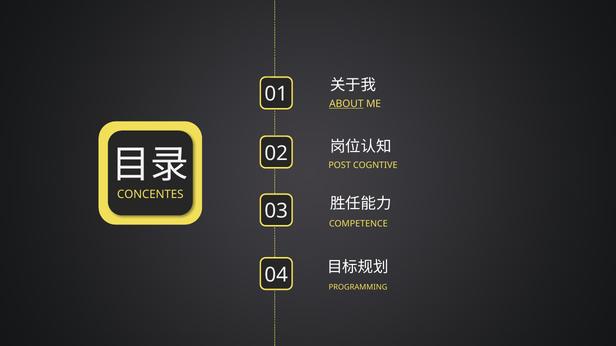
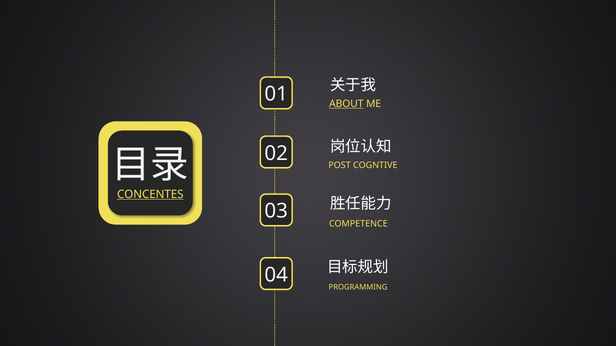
CONCENTES underline: none -> present (150, 195)
